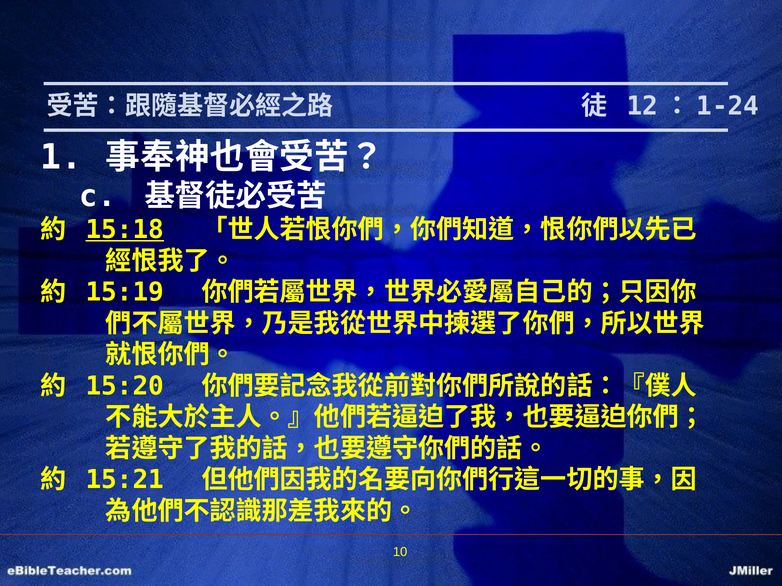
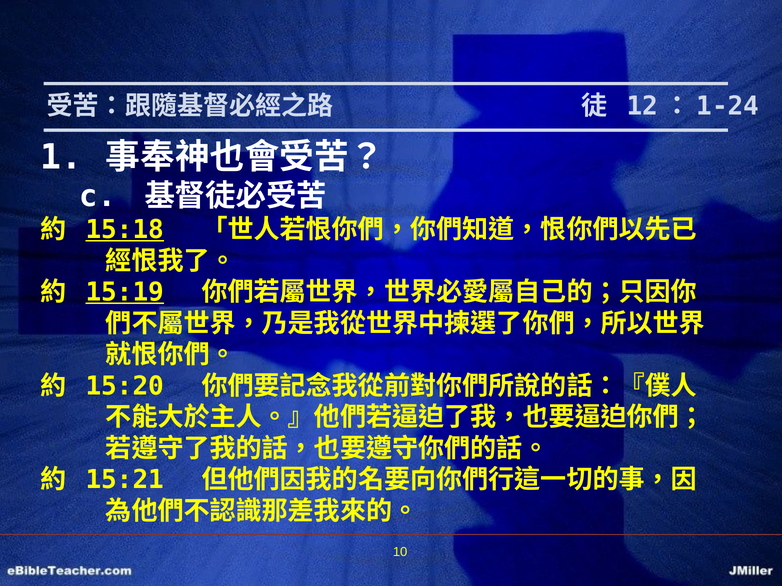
15:19 underline: none -> present (125, 292)
